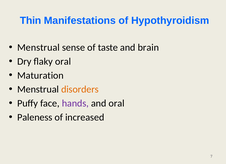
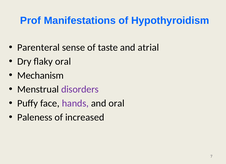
Thin: Thin -> Prof (30, 21)
Menstrual: Menstrual -> Parenteral (38, 48)
brain: brain -> atrial (148, 48)
Maturation: Maturation -> Mechanism (40, 76)
disorders colour: orange -> purple (80, 90)
